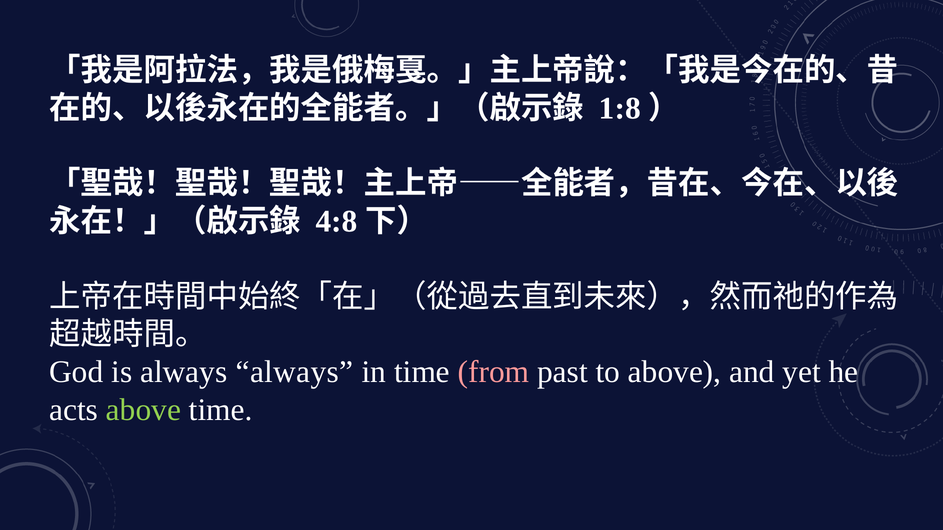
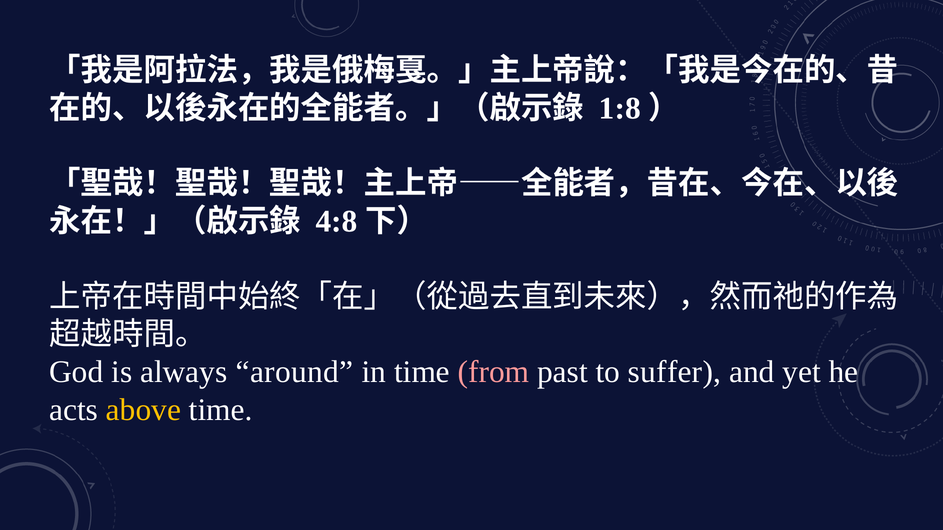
always always: always -> around (294, 372)
to above: above -> suffer (675, 372)
above colour: light green -> yellow (143, 410)
